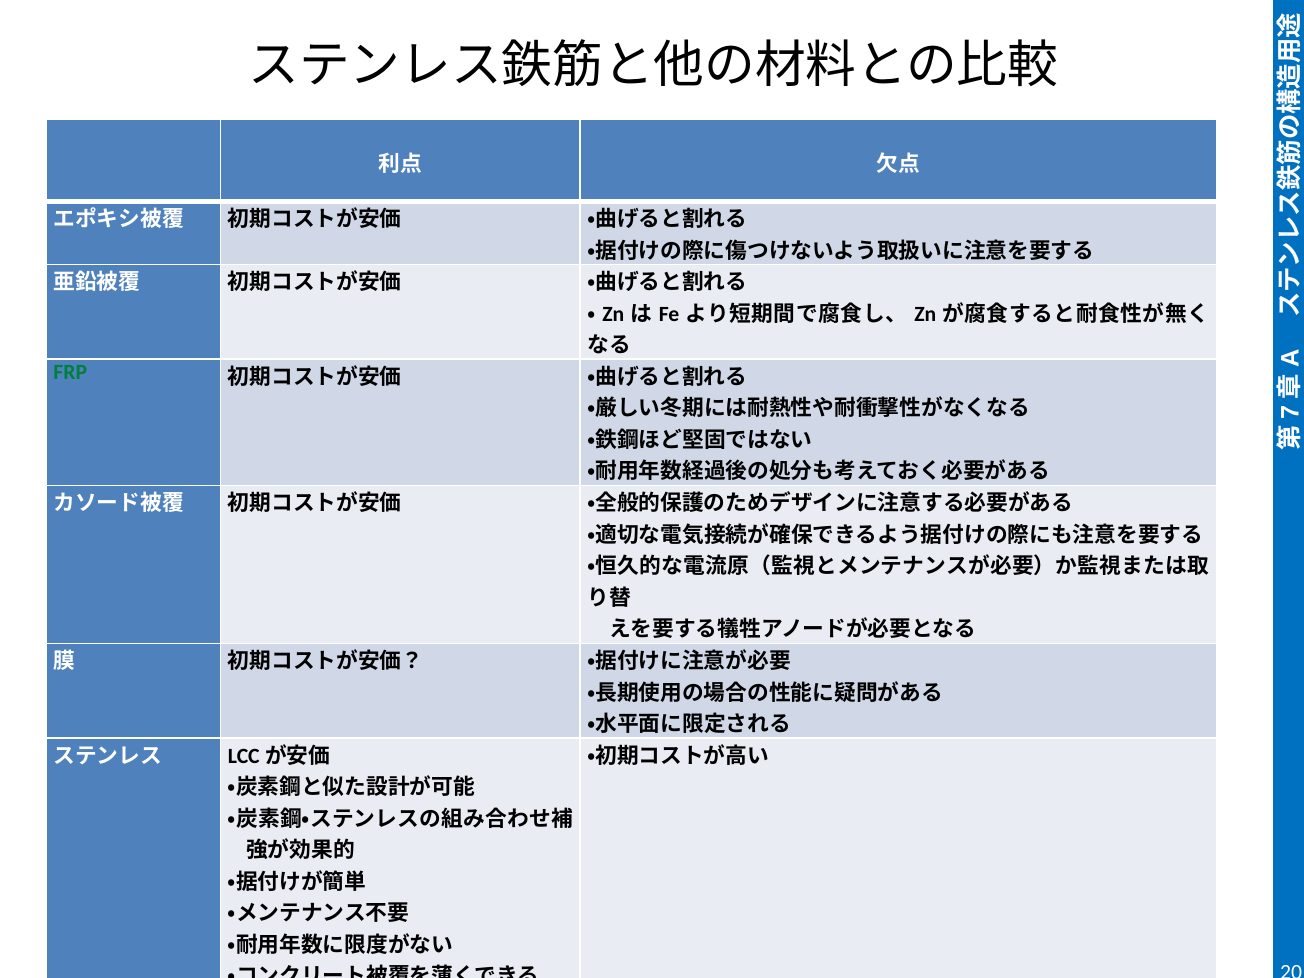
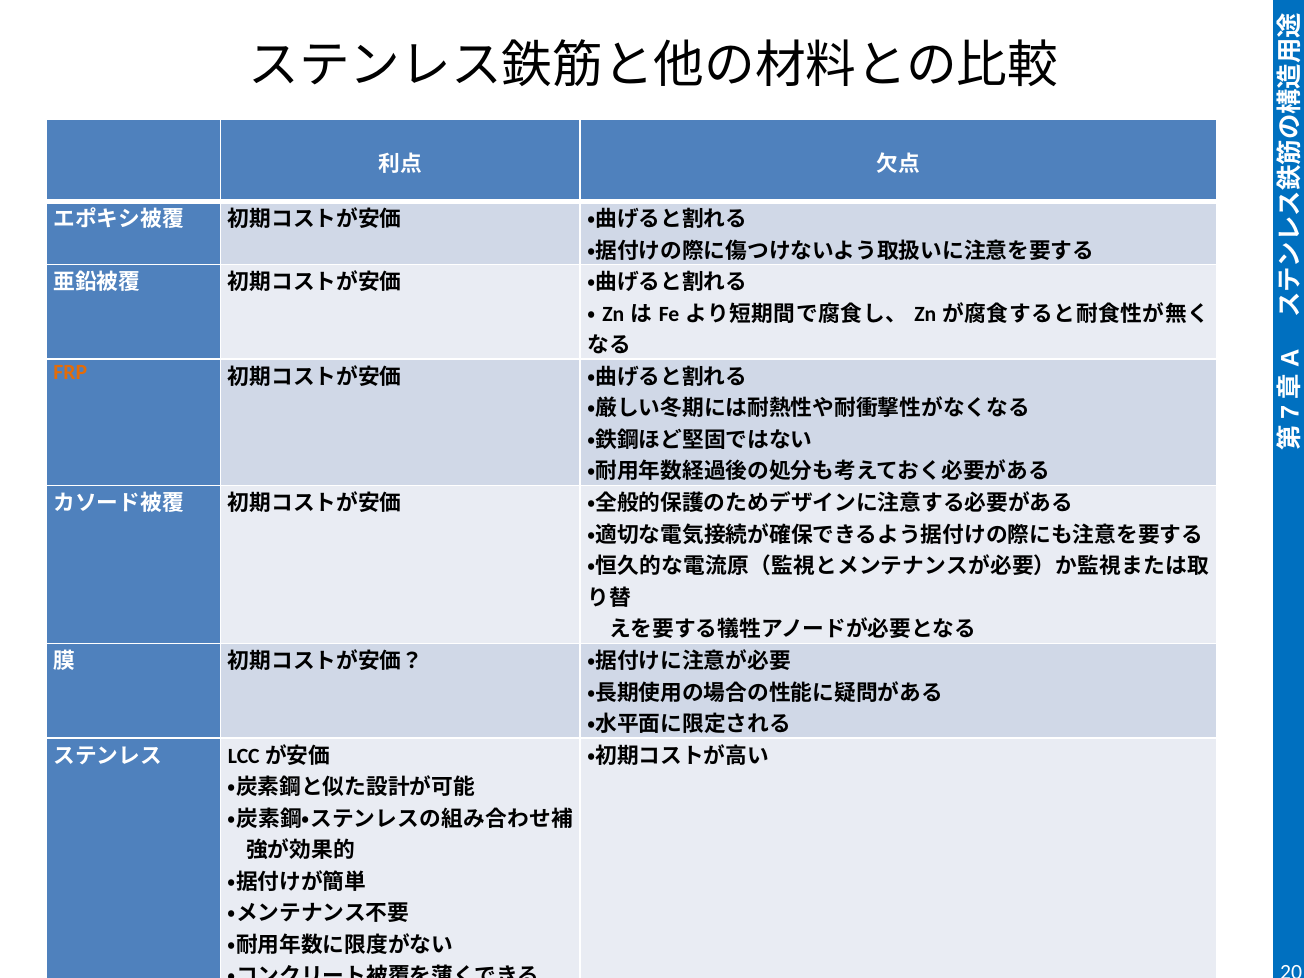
FRP colour: green -> orange (70, 373)
